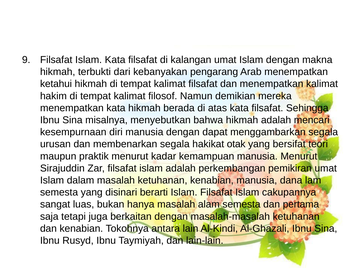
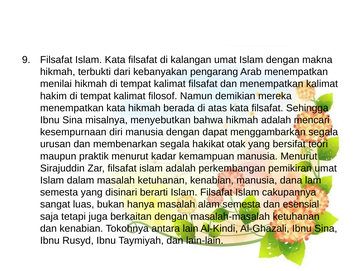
ketahui: ketahui -> menilai (56, 84)
pertama: pertama -> esensial (301, 204)
